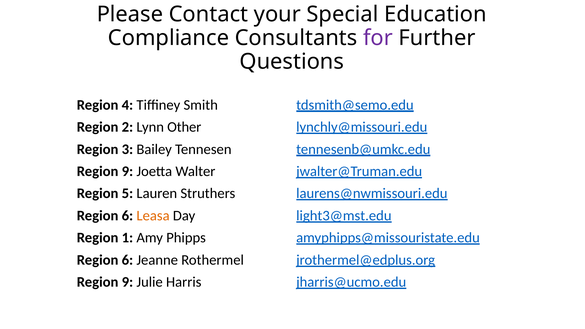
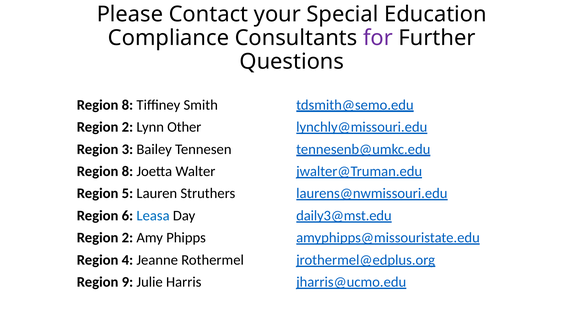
4: 4 -> 8 (127, 105)
9: 9 -> 8 (127, 171)
Leasa colour: orange -> blue (153, 216)
light3@mst.edu: light3@mst.edu -> daily3@mst.edu (344, 216)
1: 1 -> 2 (127, 238)
6: 6 -> 4 (127, 260)
